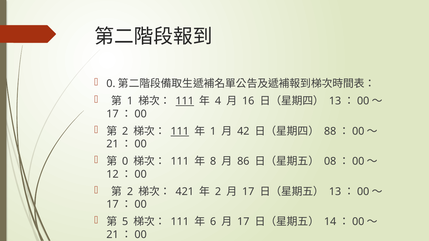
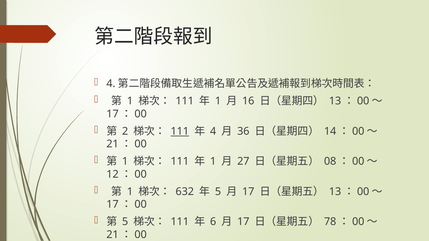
0: 0 -> 4 (111, 84)
111 underline: present -> none (185, 101)
4: 4 -> 1 (218, 101)
1: 1 -> 4 (213, 131)
42: 42 -> 36 (243, 131)
88: 88 -> 14 (330, 131)
0: 0 -> 1 (125, 162)
8: 8 -> 1 (213, 162)
86: 86 -> 27 (243, 162)
2: 2 -> 1 (130, 192)
421: 421 -> 632 (185, 192)
2: 2 -> 5 (218, 192)
14: 14 -> 78 (330, 222)
